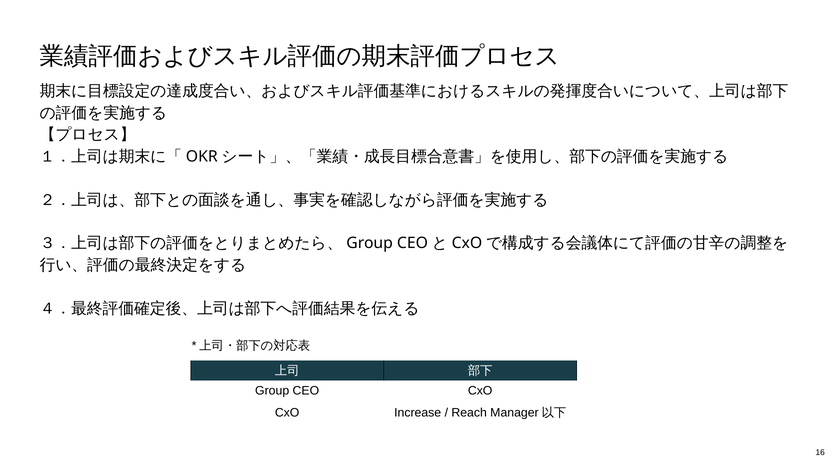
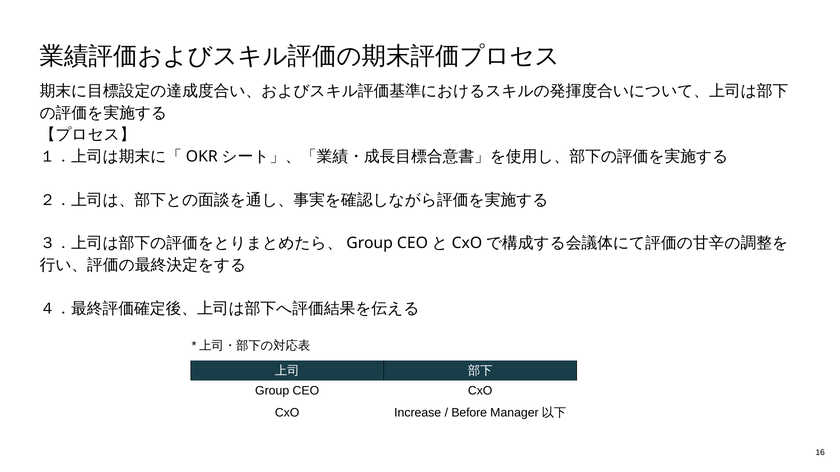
Reach: Reach -> Before (469, 413)
